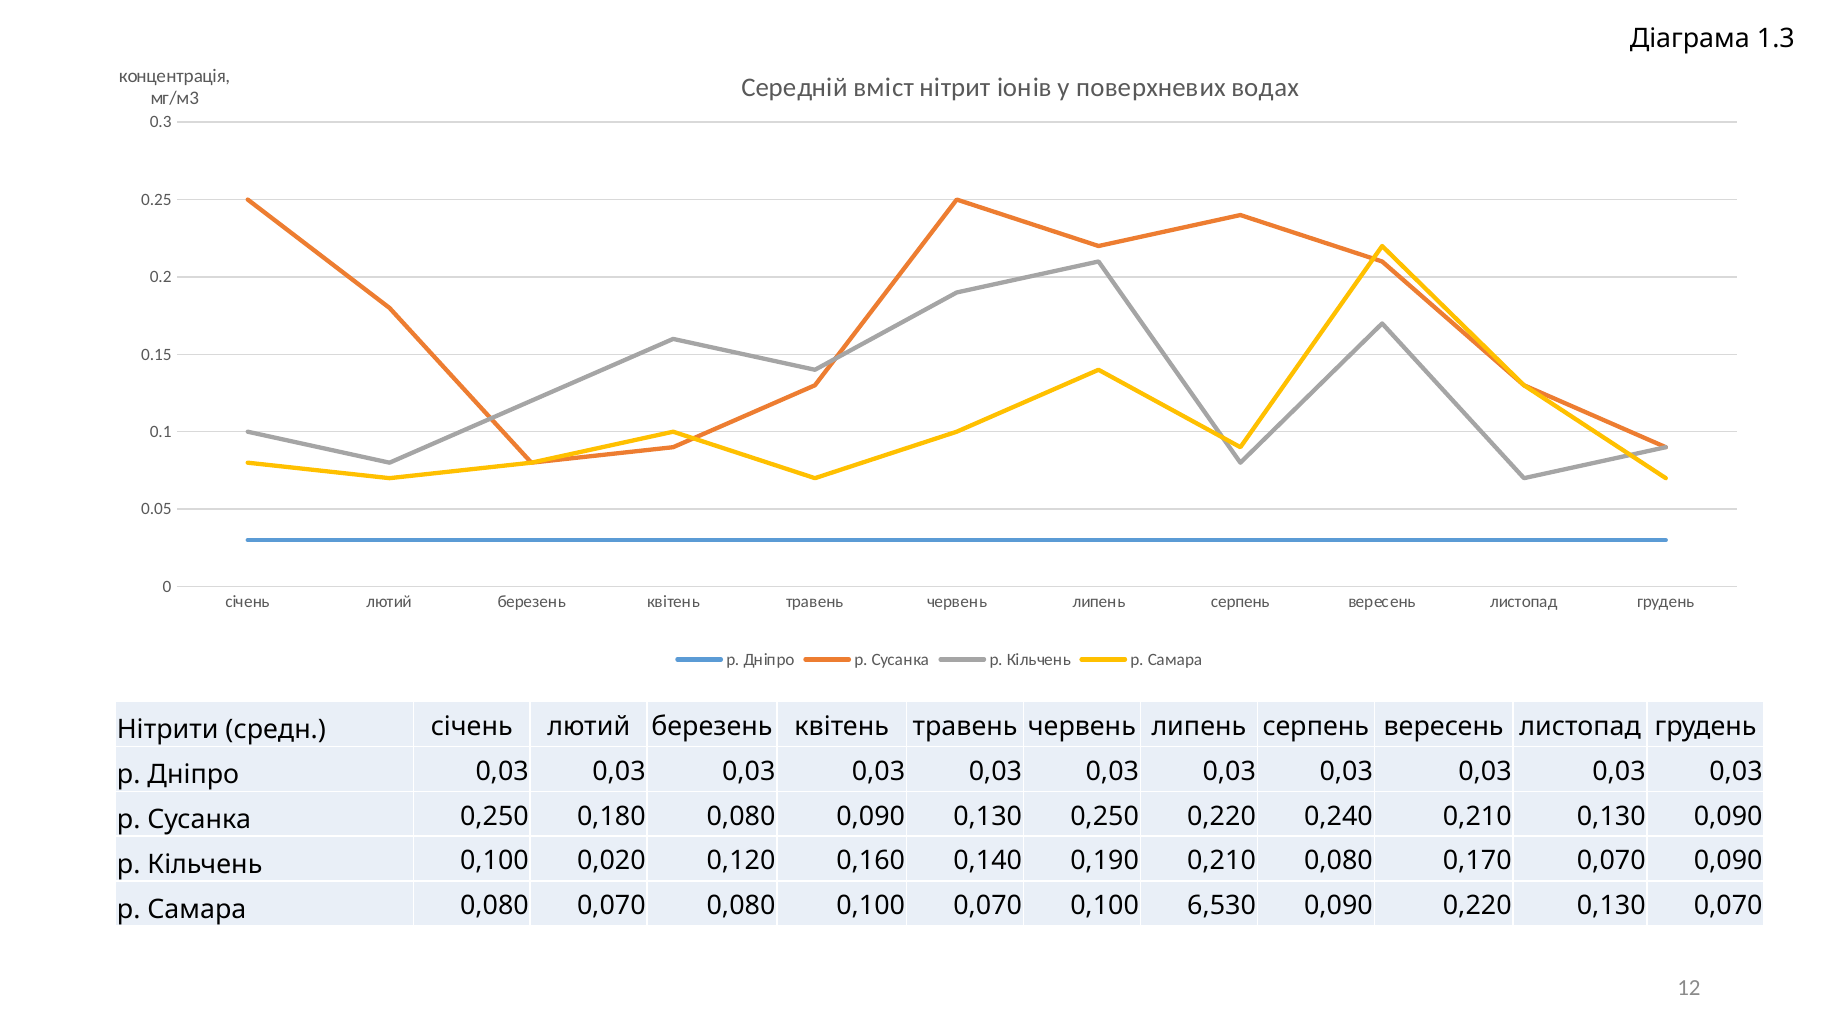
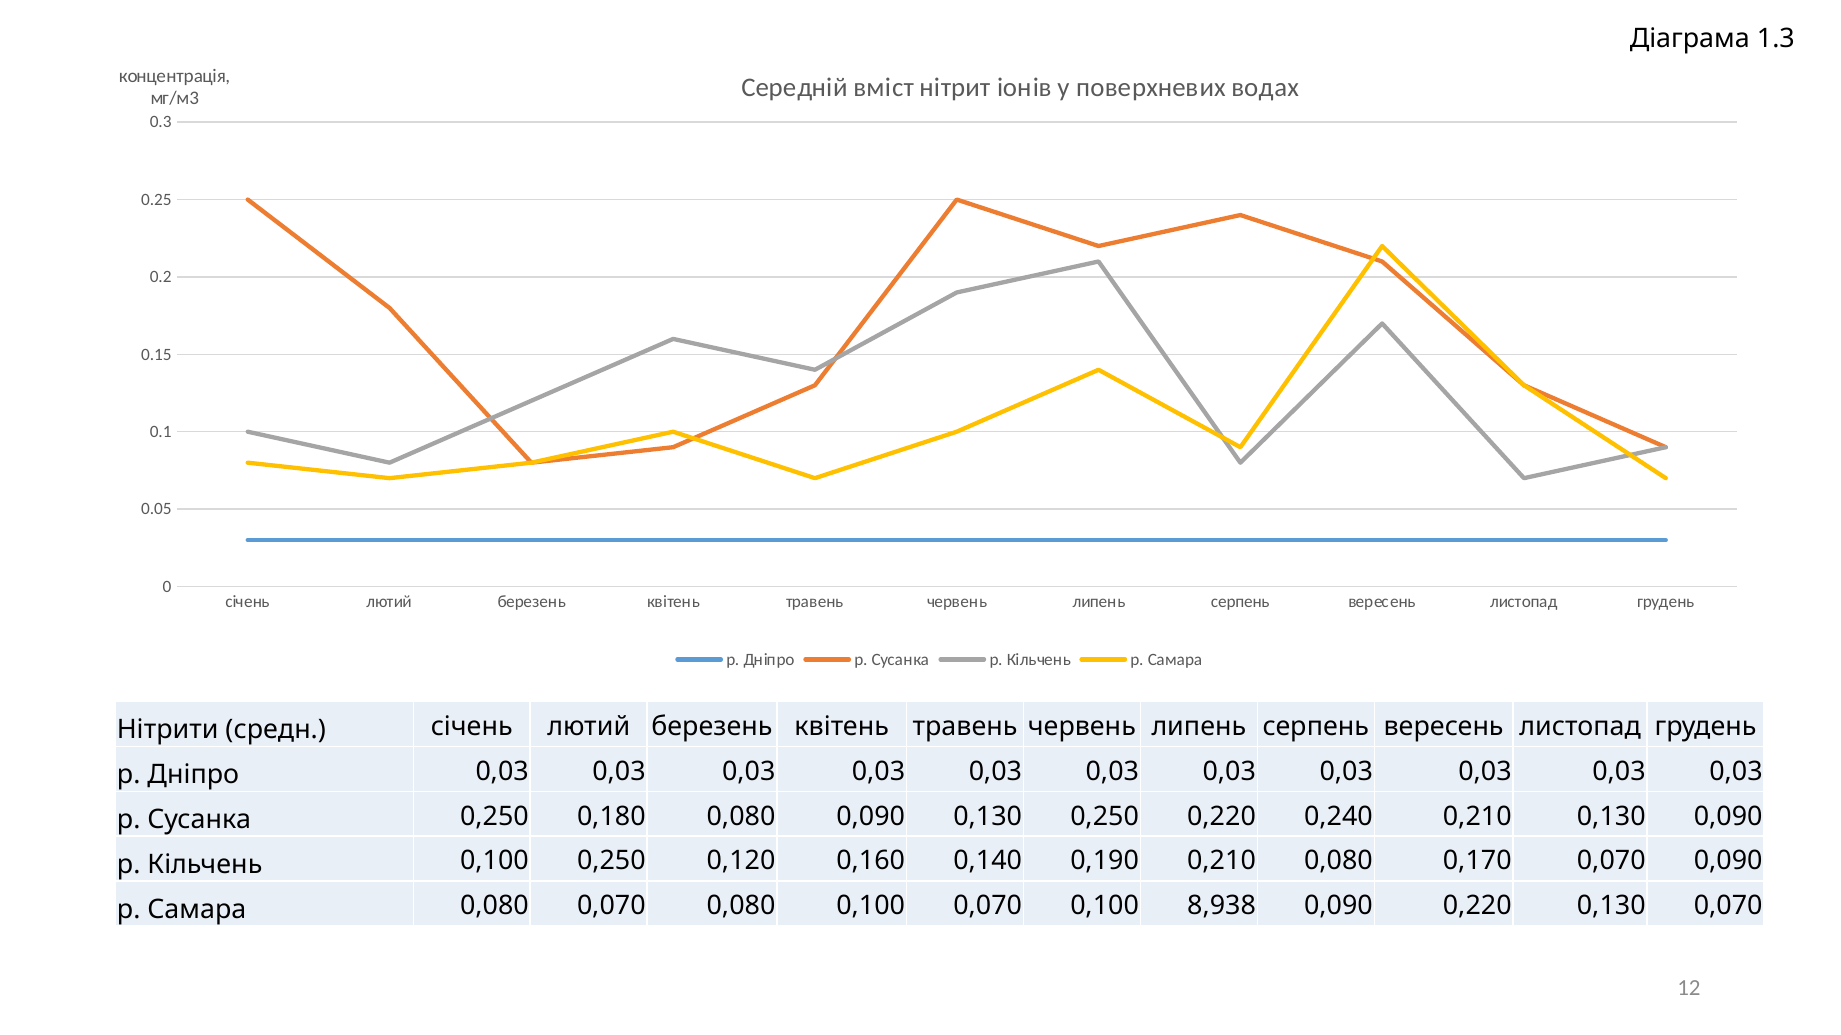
0,100 0,020: 0,020 -> 0,250 (611, 861)
6,530: 6,530 -> 8,938 (1222, 906)
